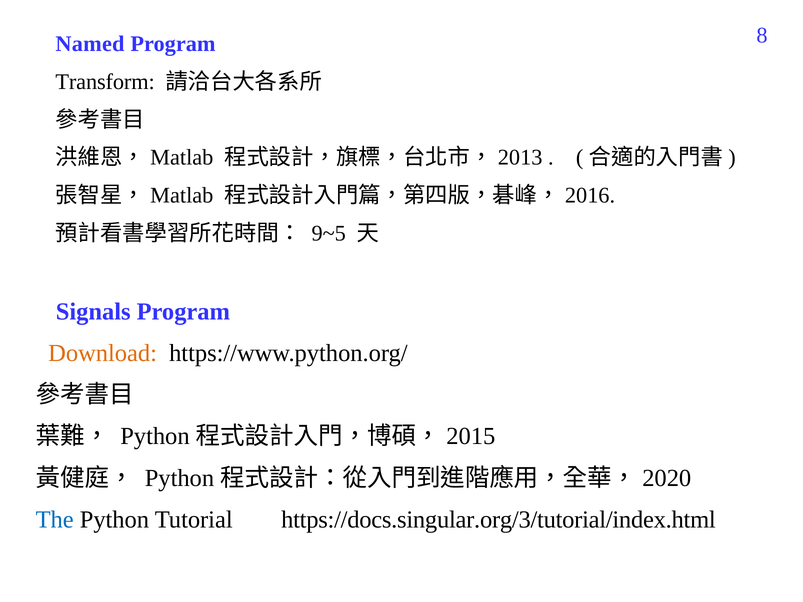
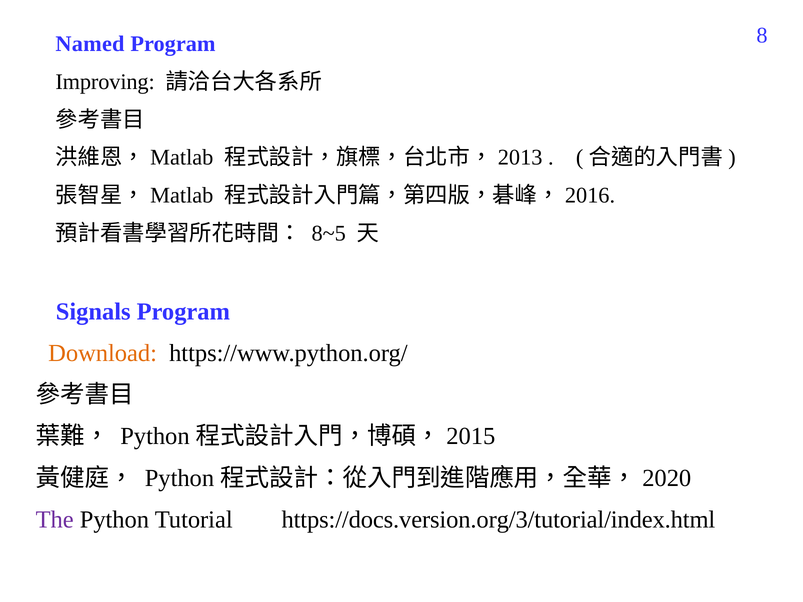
Transform: Transform -> Improving (105, 82)
9~5: 9~5 -> 8~5 (329, 234)
The colour: blue -> purple (55, 520)
https://docs.singular.org/3/tutorial/index.html: https://docs.singular.org/3/tutorial/index.html -> https://docs.version.org/3/tutorial/index.html (498, 520)
